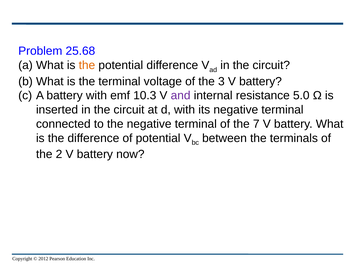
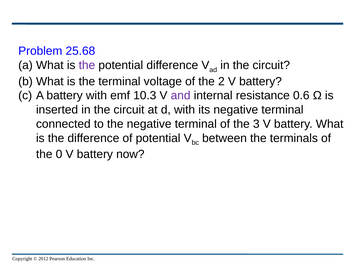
the colour: orange -> purple (87, 65)
3: 3 -> 2 (221, 81)
5.0: 5.0 -> 0.6 (301, 96)
7: 7 -> 3 (256, 124)
2: 2 -> 0 (59, 154)
